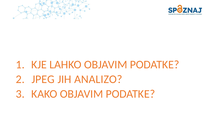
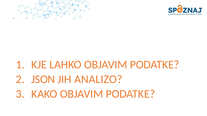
JPEG: JPEG -> JSON (43, 79)
